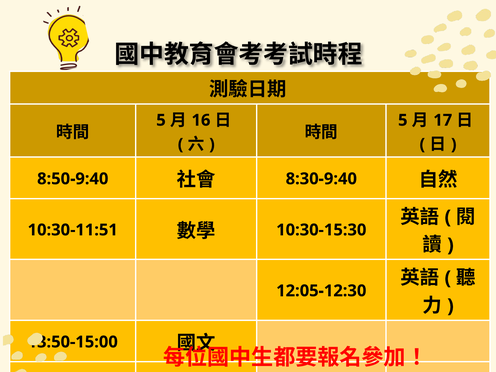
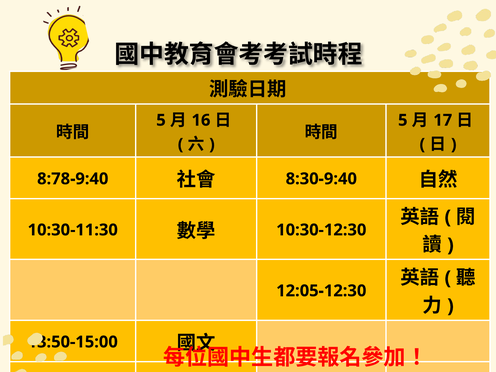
8:50-9:40: 8:50-9:40 -> 8:78-9:40 (73, 179)
10:30-11:51: 10:30-11:51 -> 10:30-11:30 (73, 230)
10:30-15:30: 10:30-15:30 -> 10:30-12:30 (321, 230)
